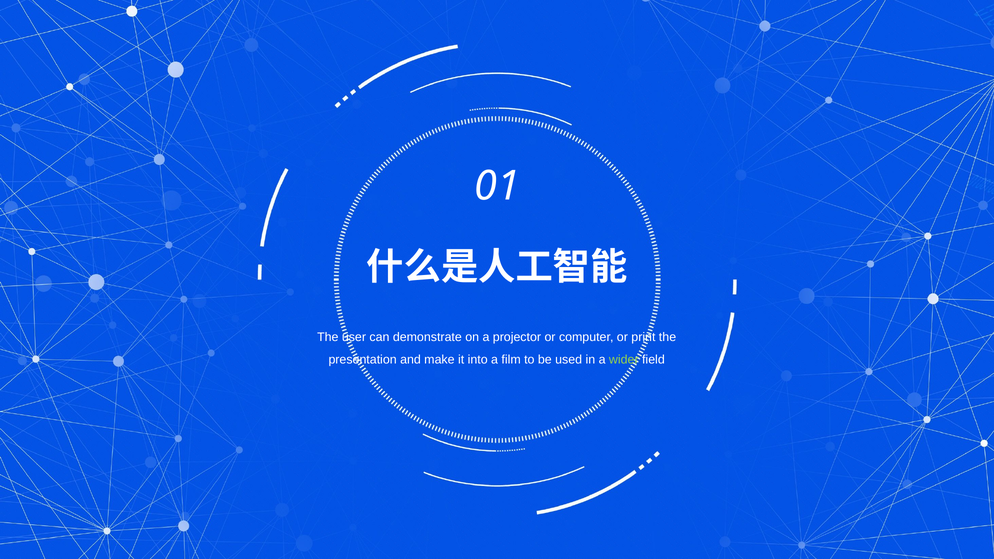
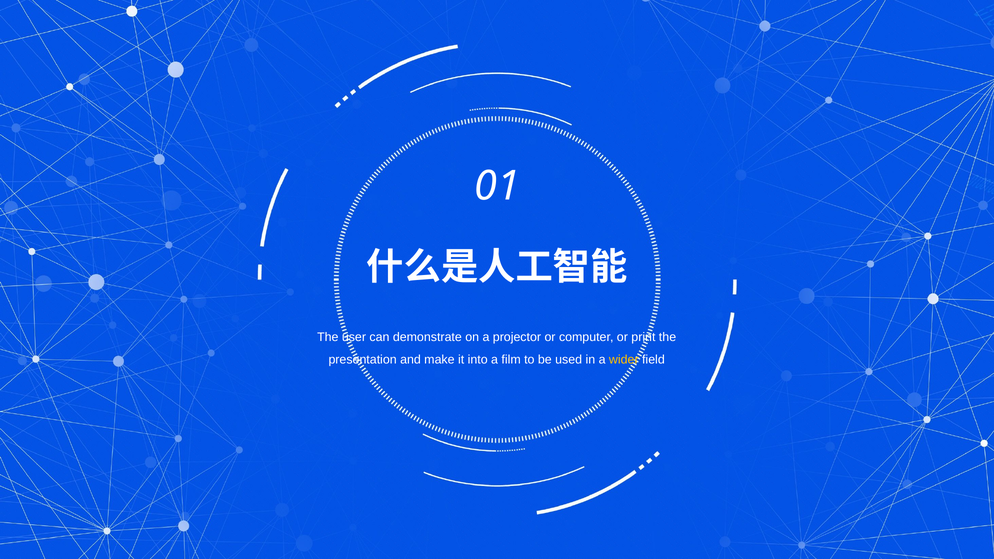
wider colour: light green -> yellow (624, 360)
